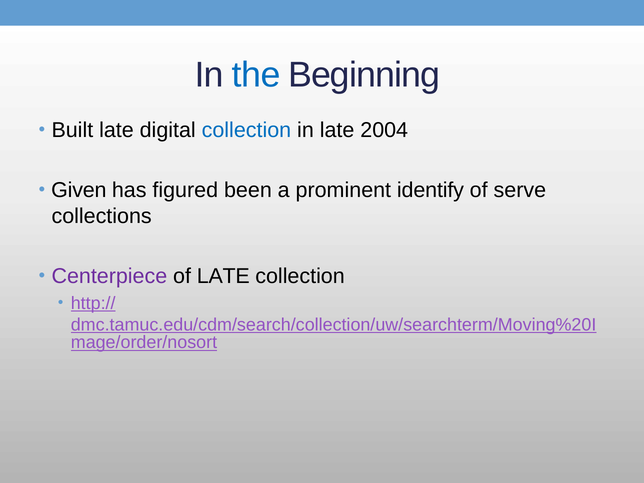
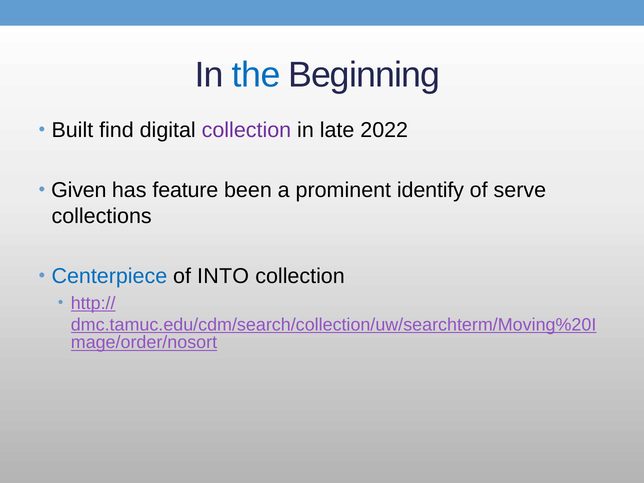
Built late: late -> find (116, 130)
collection colour: blue -> purple (246, 130)
2004: 2004 -> 2022 (384, 130)
figured: figured -> feature (185, 190)
Centerpiece colour: purple -> blue (109, 276)
of LATE: LATE -> INTO (223, 276)
